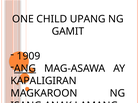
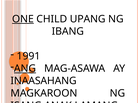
ONE underline: none -> present (23, 19)
GAMIT: GAMIT -> IBANG (68, 32)
1909: 1909 -> 1991 (28, 56)
KAPALIGIRAN: KAPALIGIRAN -> INAASAHANG (44, 81)
